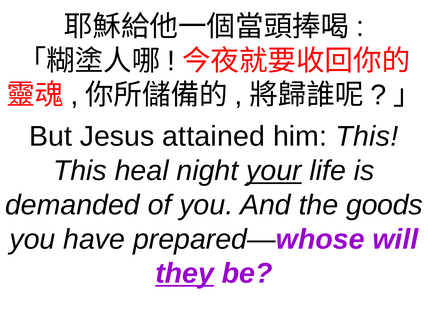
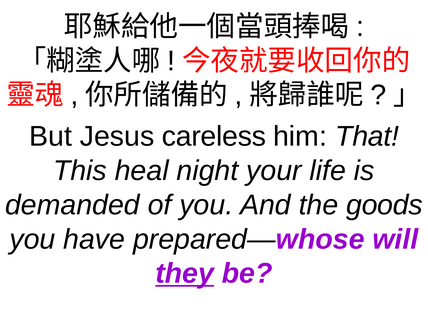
attained: attained -> careless (214, 137)
him This: This -> That (367, 137)
your underline: present -> none (274, 171)
